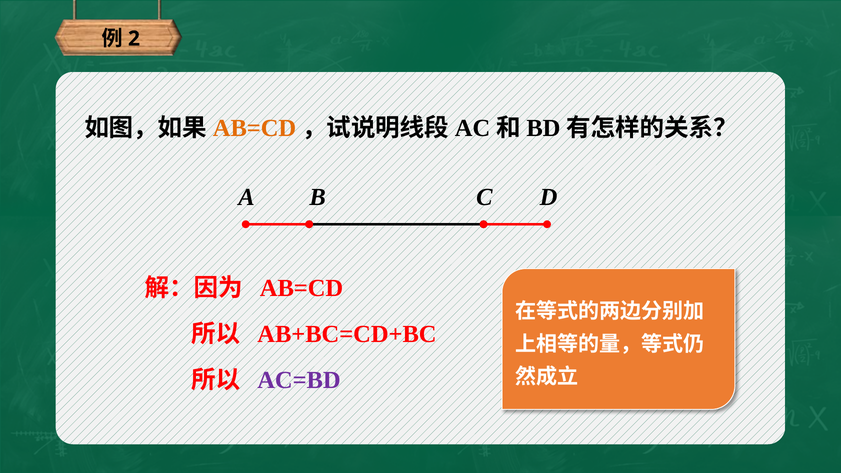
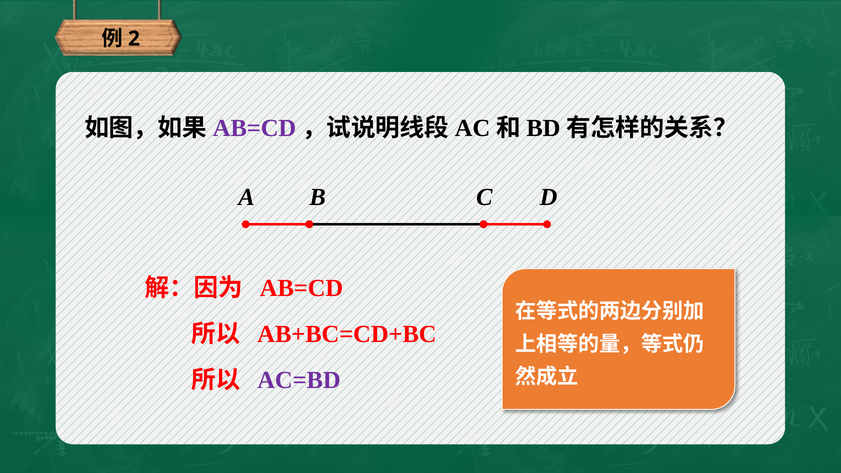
AB=CD colour: orange -> purple (255, 128)
